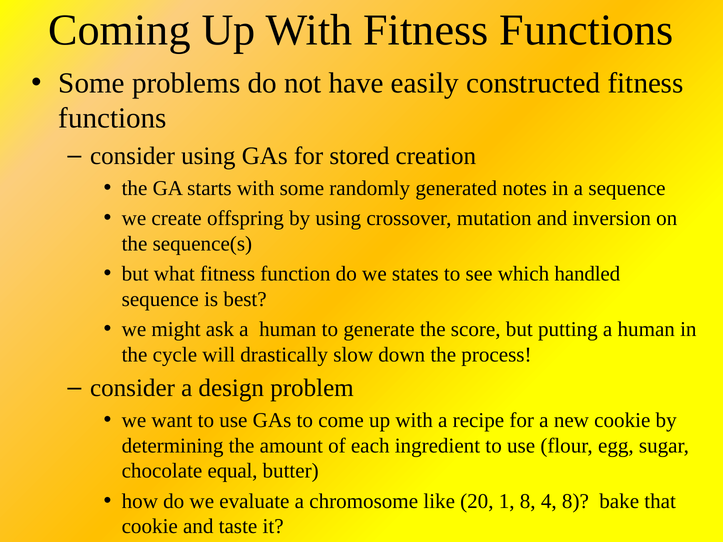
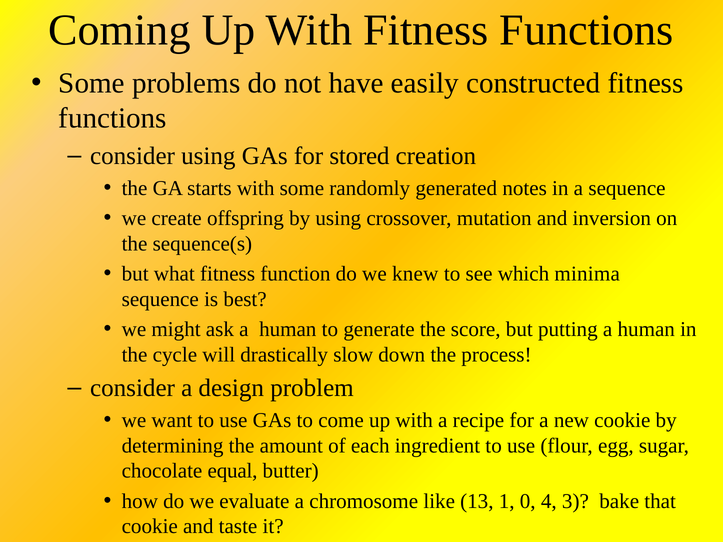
states: states -> knew (415, 274)
handled: handled -> minima (587, 274)
20: 20 -> 13 (477, 501)
1 8: 8 -> 0 (528, 501)
4 8: 8 -> 3 (575, 501)
